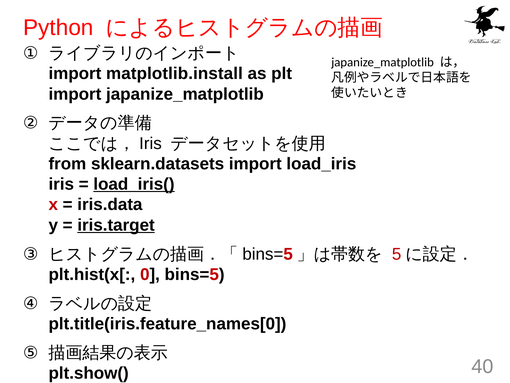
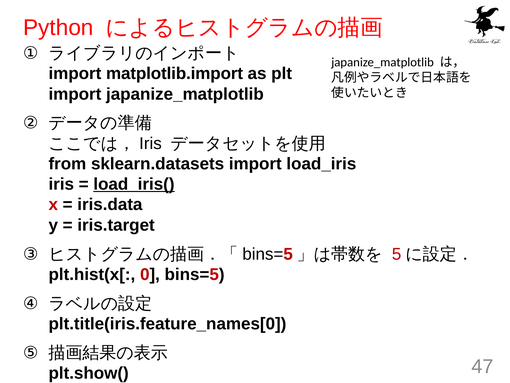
matplotlib.install: matplotlib.install -> matplotlib.import (175, 74)
iris.target underline: present -> none (116, 225)
40: 40 -> 47 (483, 366)
